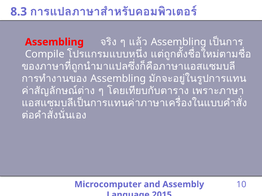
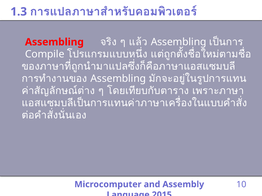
8.3: 8.3 -> 1.3 (19, 12)
